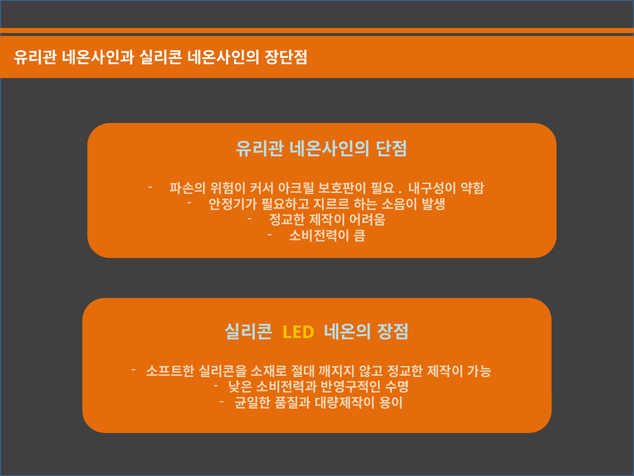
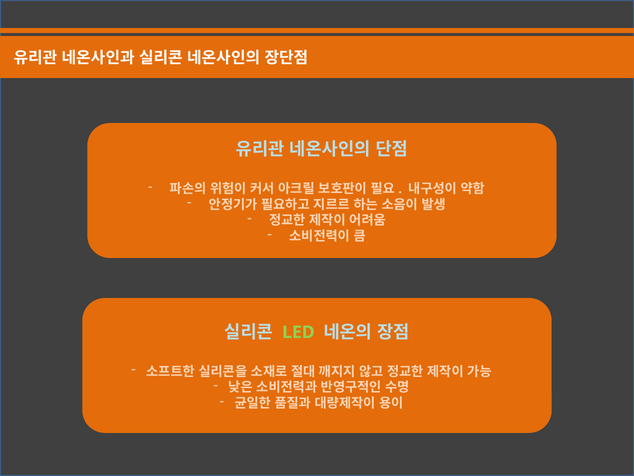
LED colour: yellow -> light green (298, 332)
